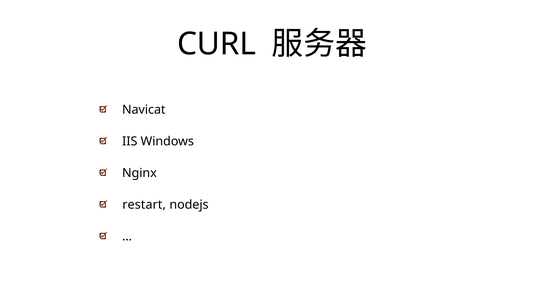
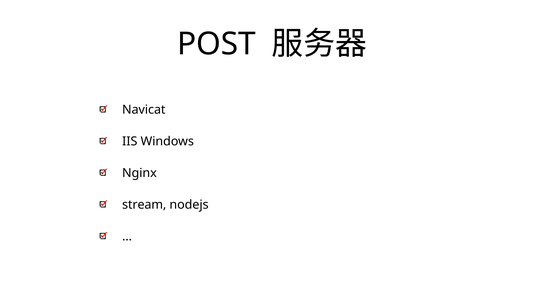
CURL: CURL -> POST (217, 44)
restart: restart -> stream (144, 205)
